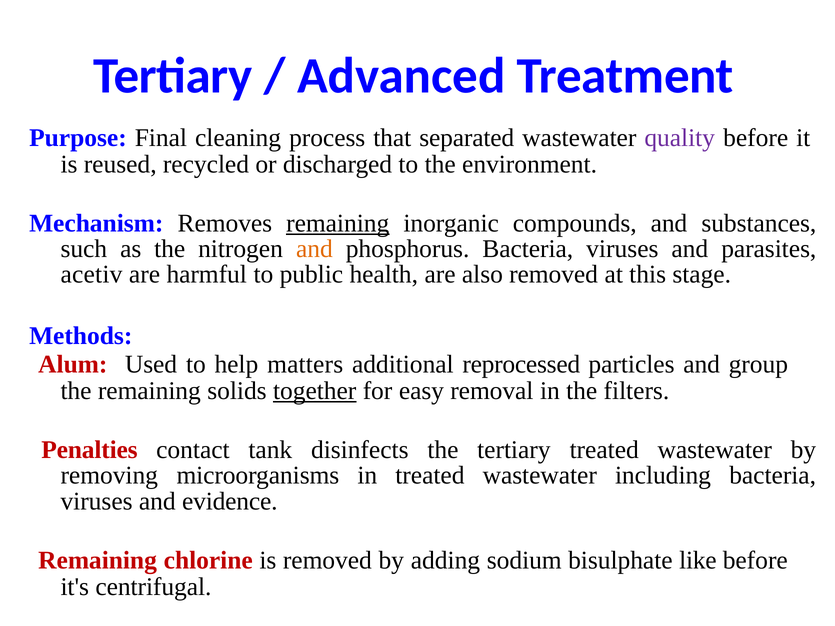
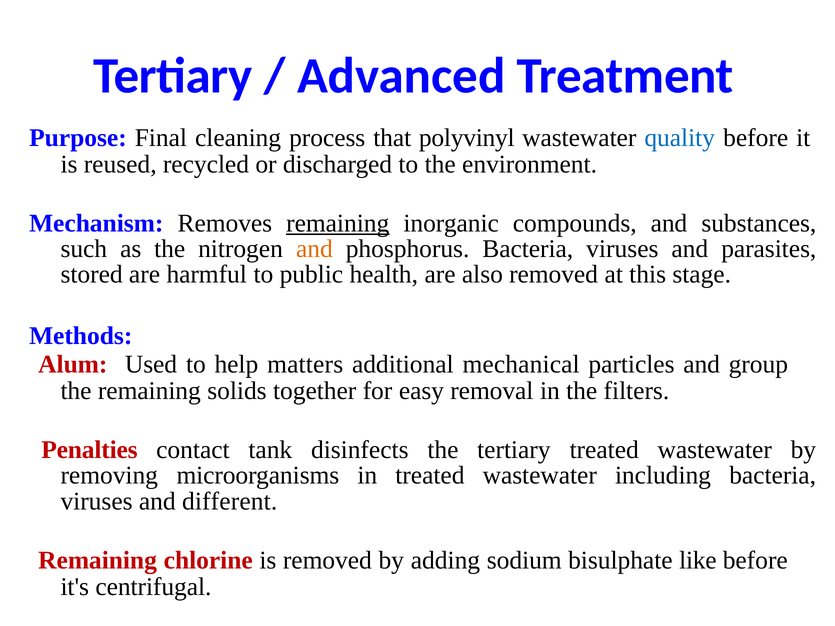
separated: separated -> polyvinyl (467, 138)
quality colour: purple -> blue (680, 138)
acetiv: acetiv -> stored (92, 275)
reprocessed: reprocessed -> mechanical (521, 365)
together underline: present -> none (315, 391)
evidence: evidence -> different (230, 501)
